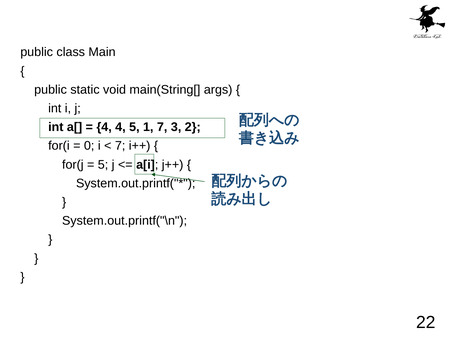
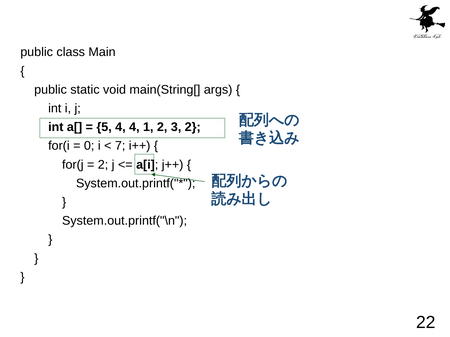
4: 4 -> 5 (104, 127)
4 5: 5 -> 4 (134, 127)
1 7: 7 -> 2 (162, 127)
5: 5 -> 2 (103, 165)
